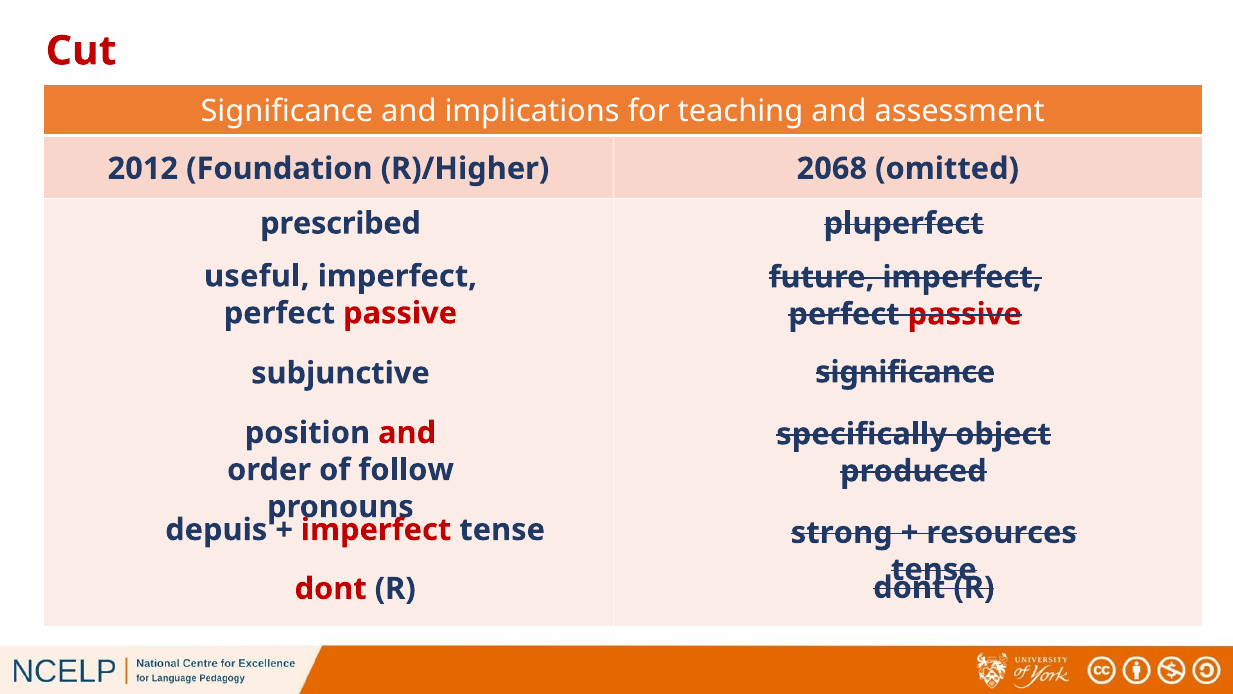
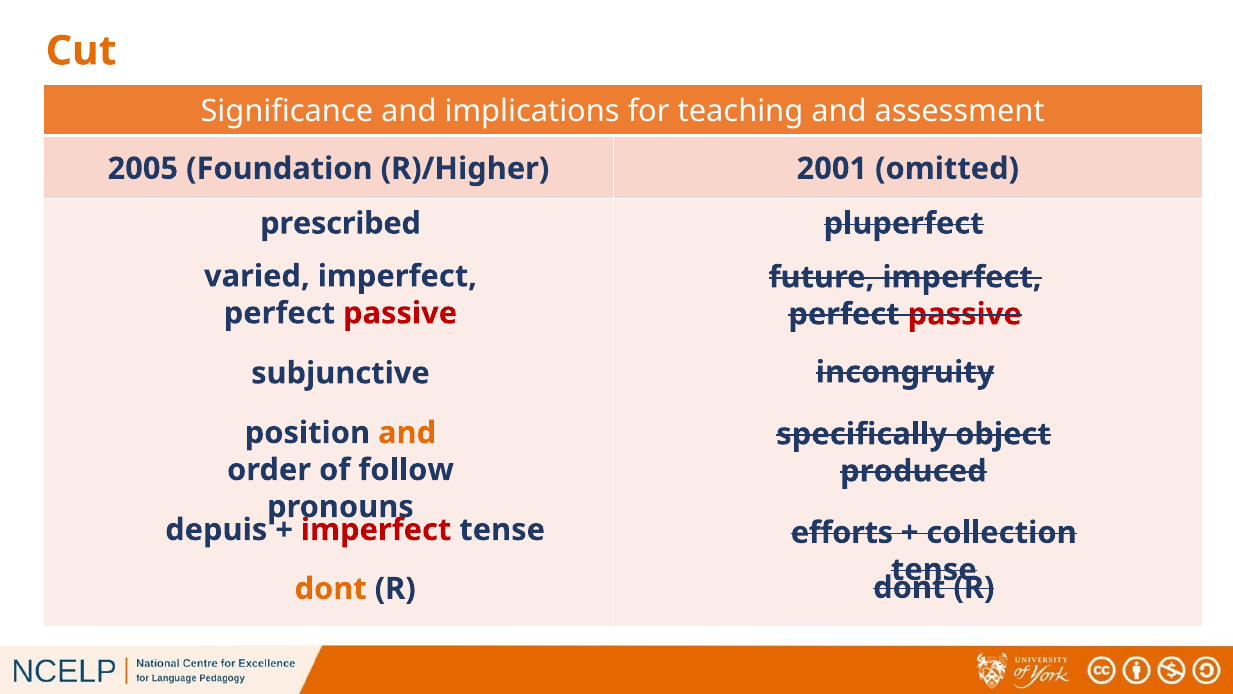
Cut colour: red -> orange (81, 51)
2012: 2012 -> 2005 (143, 168)
2068: 2068 -> 2001 (832, 168)
useful: useful -> varied (257, 276)
subjunctive significance: significance -> incongruity (905, 372)
and colour: red -> orange (407, 433)
strong: strong -> efforts (842, 532)
resources: resources -> collection (1002, 532)
dont colour: red -> orange (331, 588)
